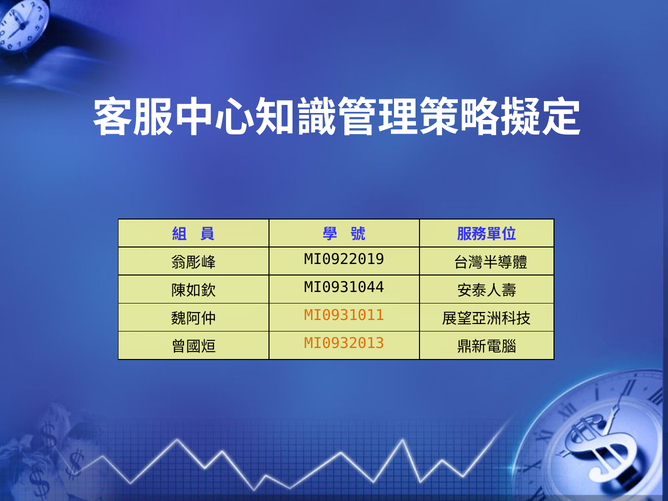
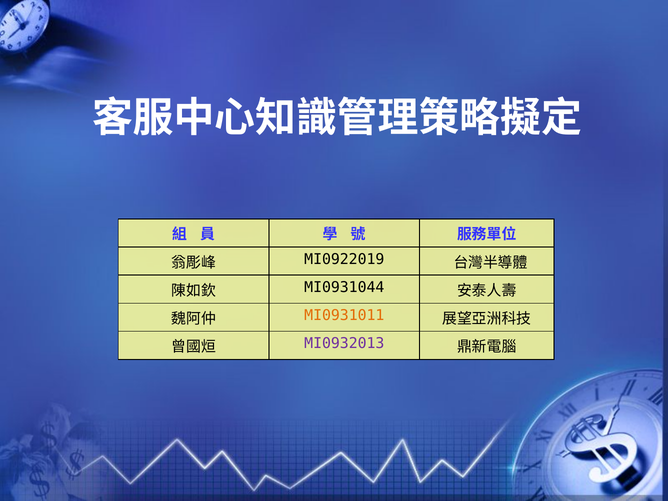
MI0932013 colour: orange -> purple (344, 343)
